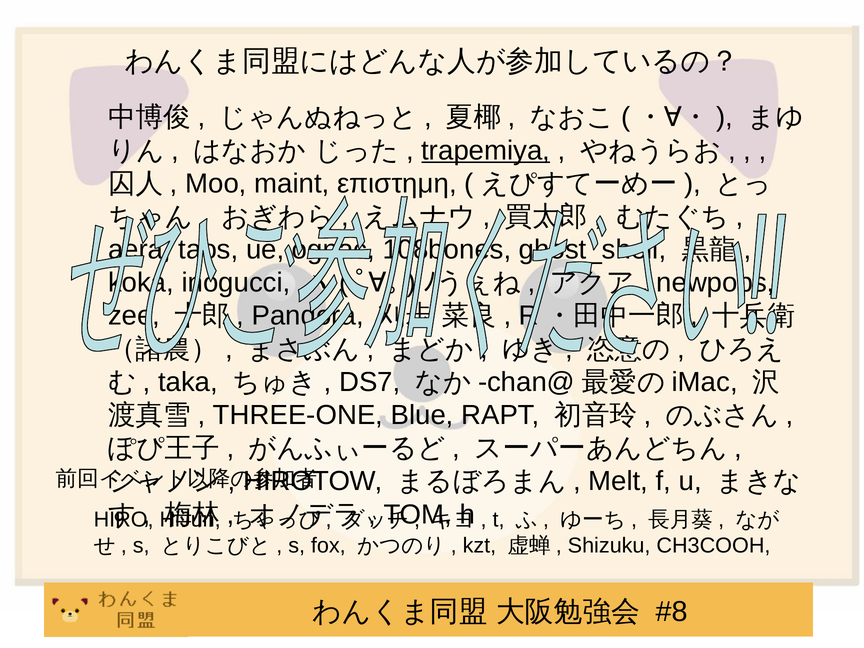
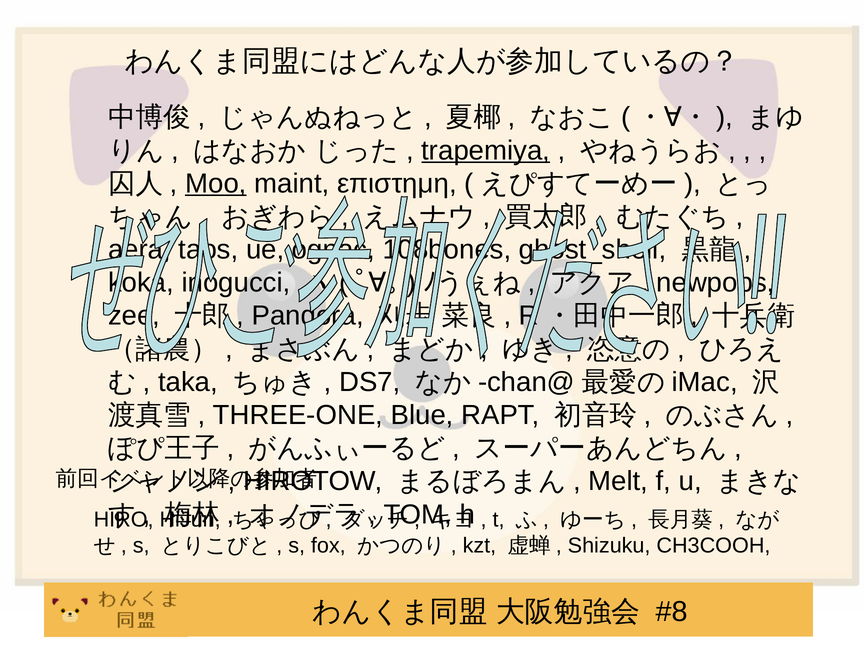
Moo underline: none -> present (216, 183)
